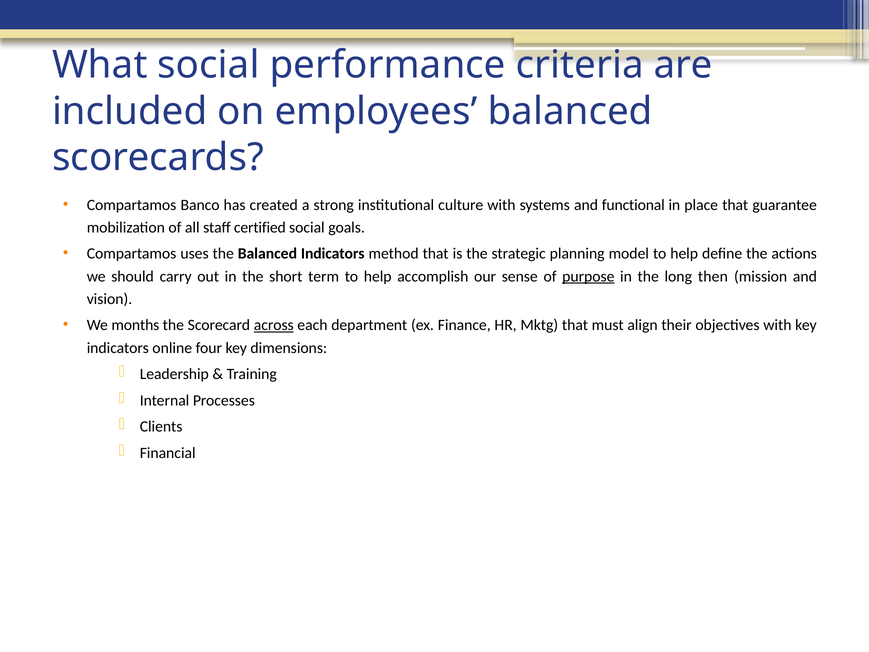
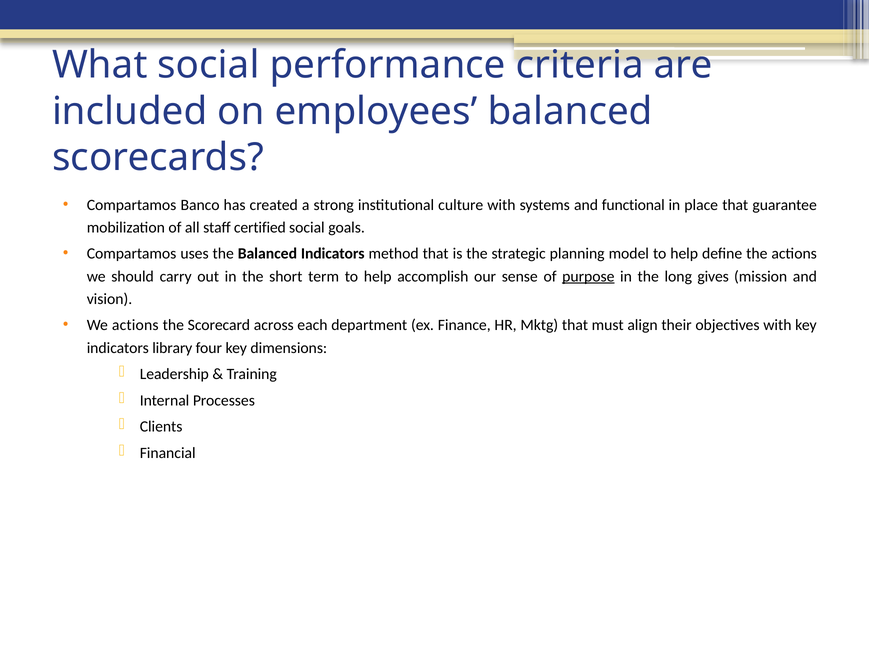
then: then -> gives (713, 276)
We months: months -> actions (135, 325)
across underline: present -> none (274, 325)
online: online -> library (172, 348)
